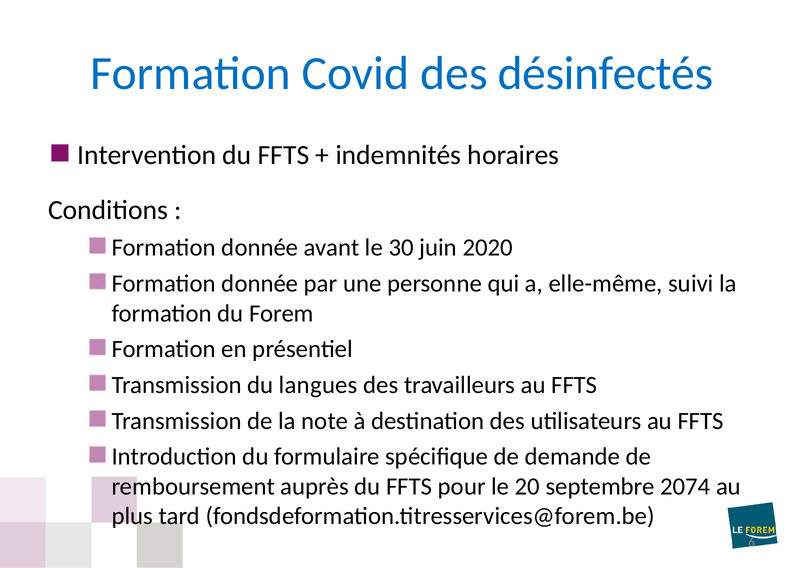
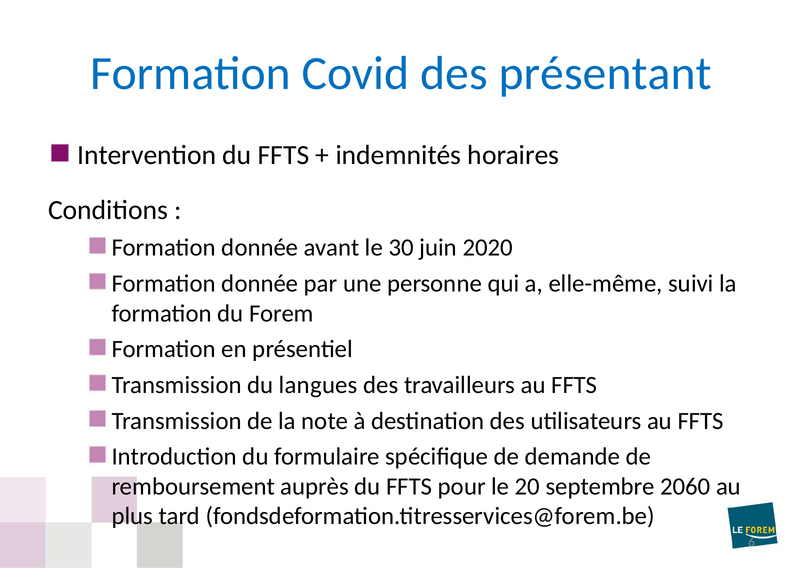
désinfectés: désinfectés -> présentant (605, 73)
2074: 2074 -> 2060 (685, 487)
